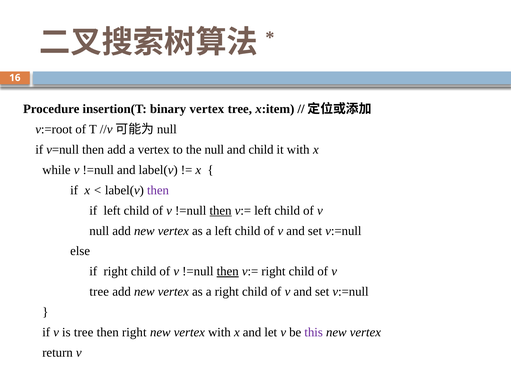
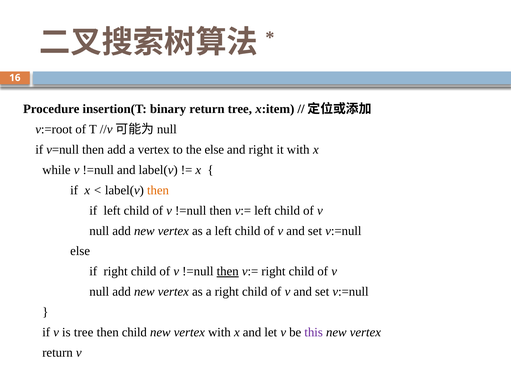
binary vertex: vertex -> return (207, 109)
the null: null -> else (214, 150)
and child: child -> right (261, 150)
then colour: purple -> orange (158, 190)
then underline: present -> none (221, 211)
tree: tree -> null (99, 292)
then right: right -> child (134, 332)
